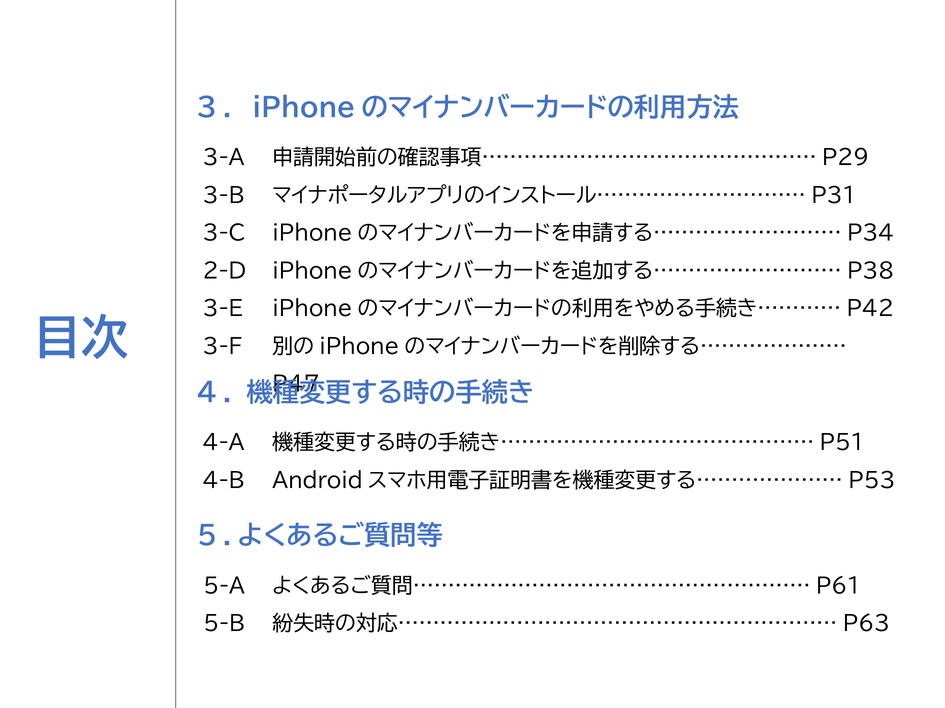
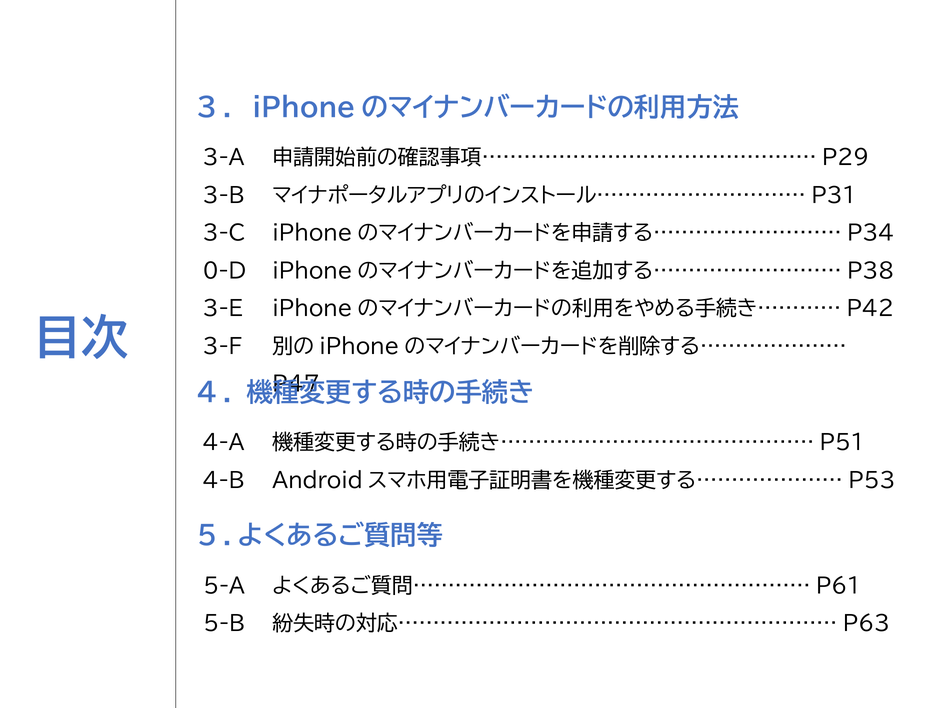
2-D: 2-D -> 0-D (224, 272)
